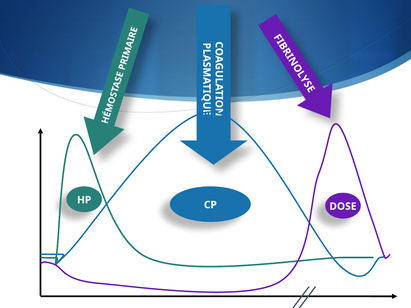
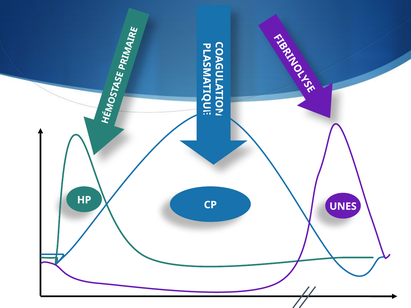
DOSE: DOSE -> UNES (343, 207)
